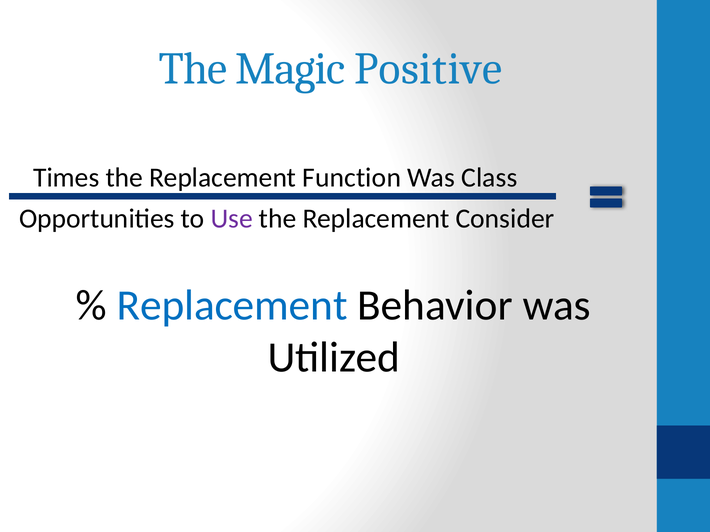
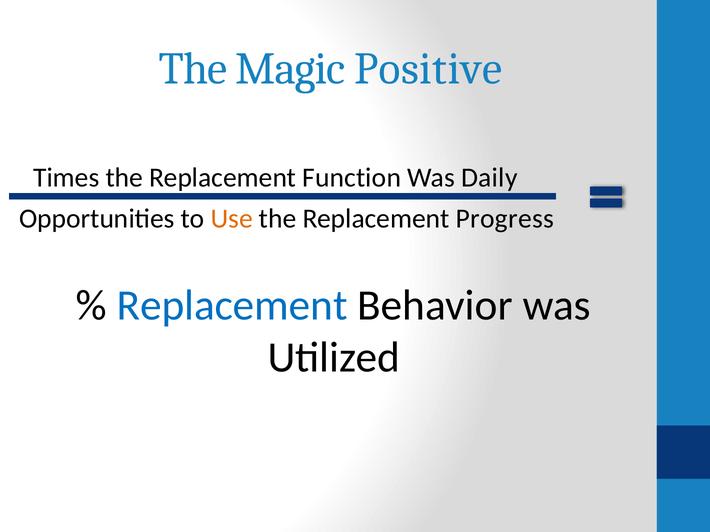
Class: Class -> Daily (489, 178)
Use colour: purple -> orange (232, 219)
Consider: Consider -> Progress (505, 219)
